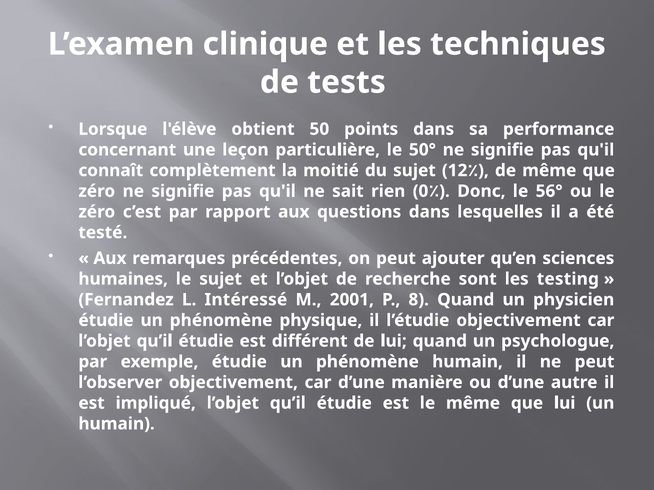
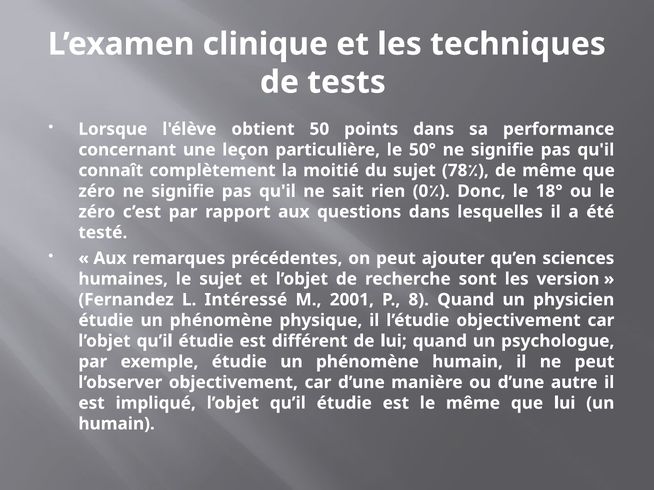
12: 12 -> 78 (455, 171)
56°: 56° -> 18° (549, 191)
testing: testing -> version (568, 279)
